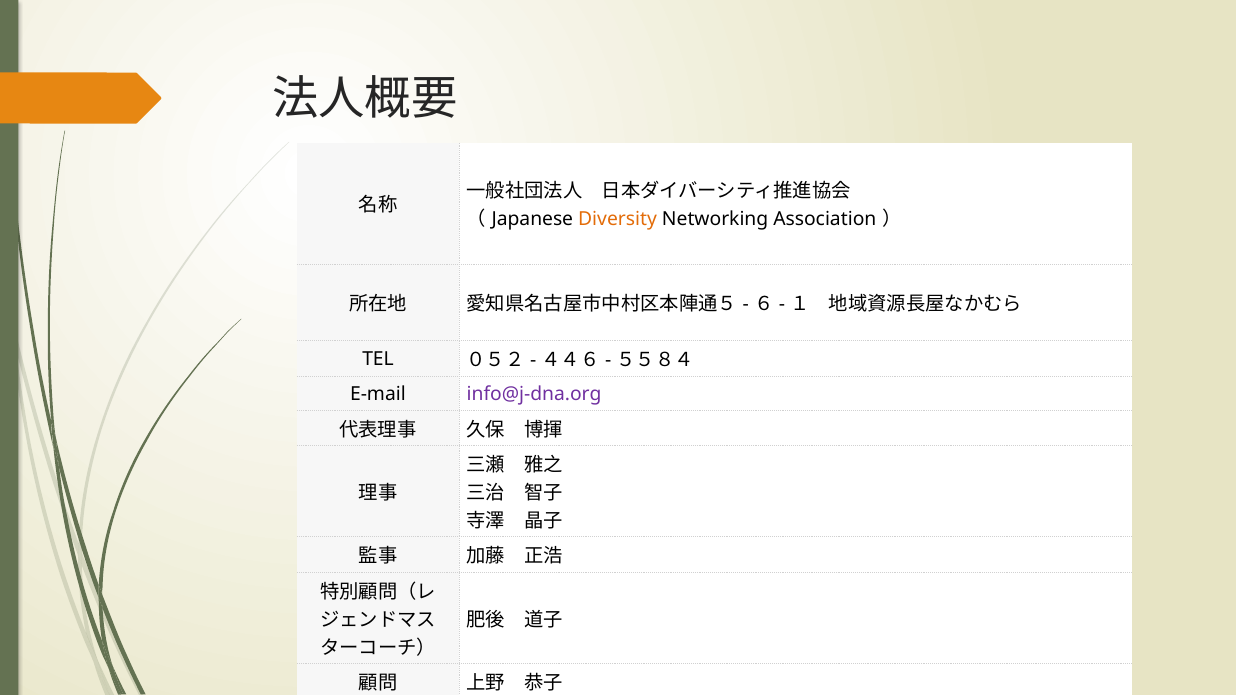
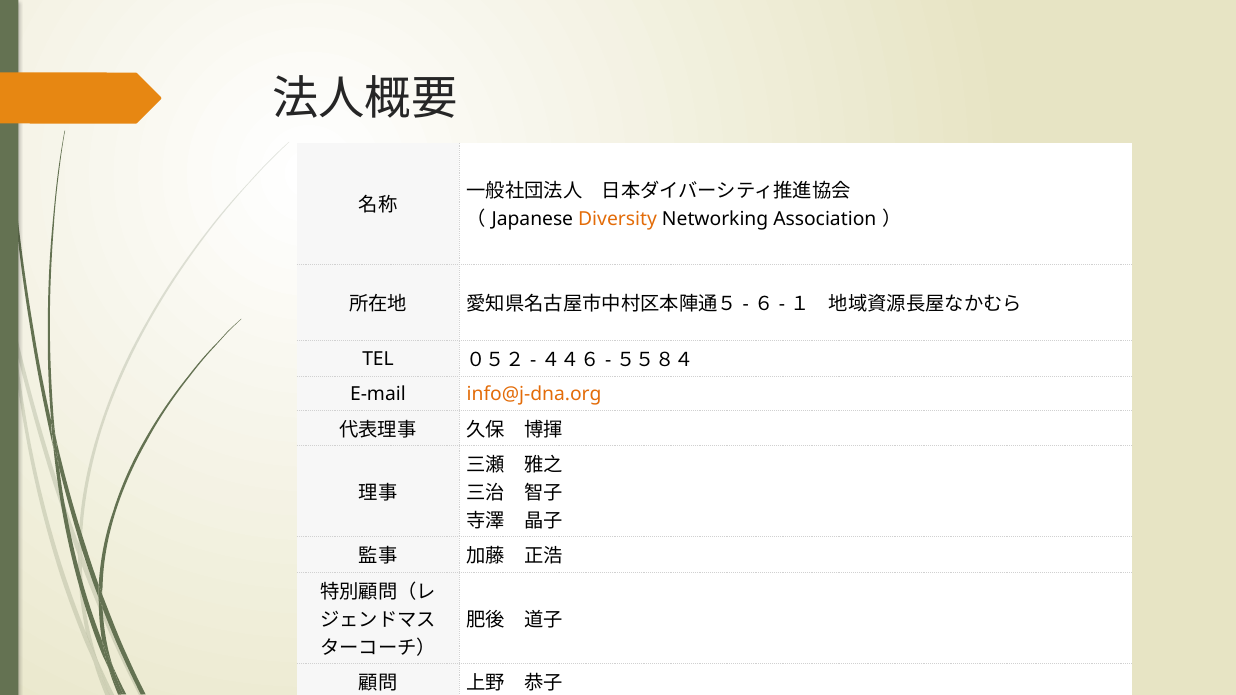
info@j-dna.org colour: purple -> orange (534, 394)
